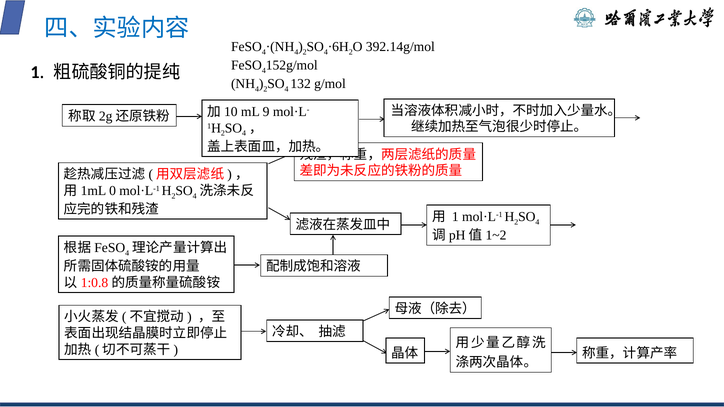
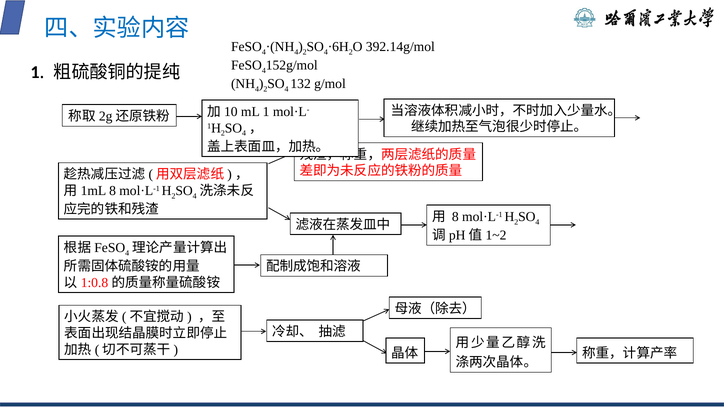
mL 9: 9 -> 1 (266, 112)
0: 0 -> 8 (113, 191)
1: 1 -> 8 (455, 217)
